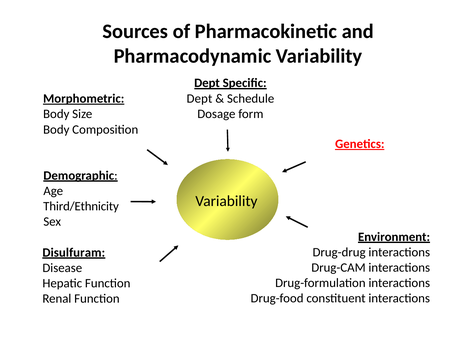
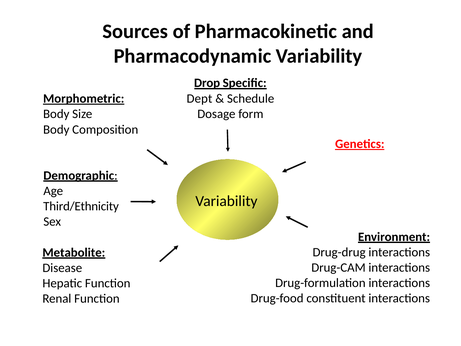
Dept: Dept -> Drop (207, 83)
Disulfuram: Disulfuram -> Metabolite (74, 252)
